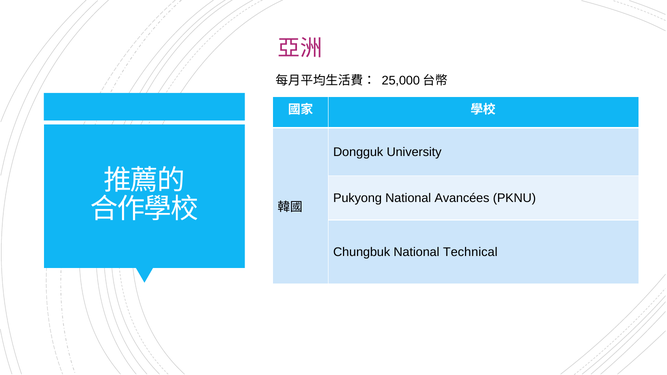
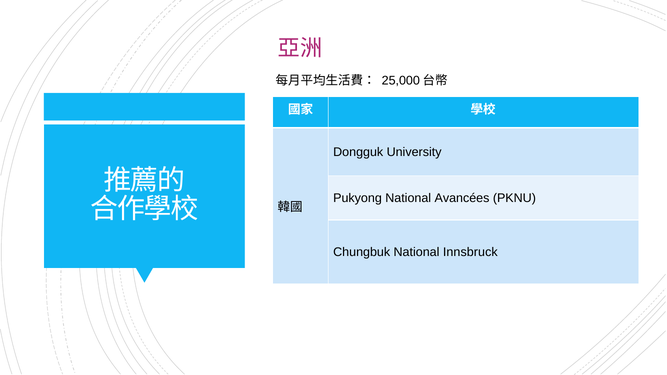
Technical: Technical -> Innsbruck (470, 252)
